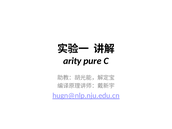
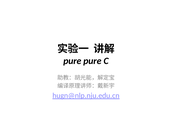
arity: arity -> pure (72, 61)
